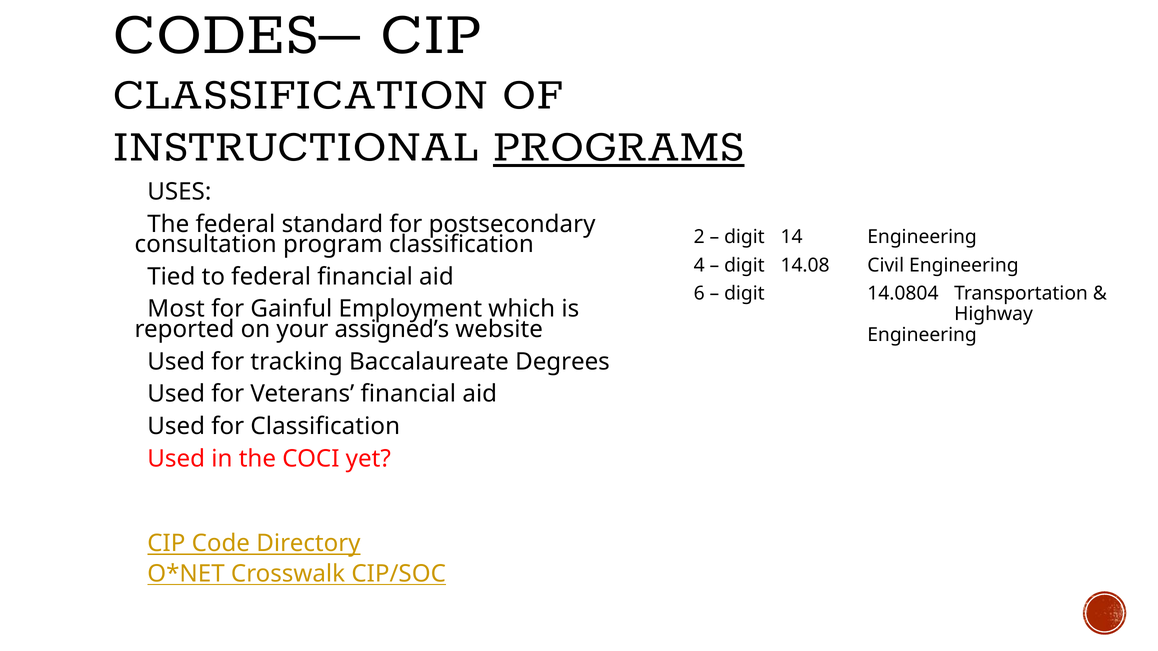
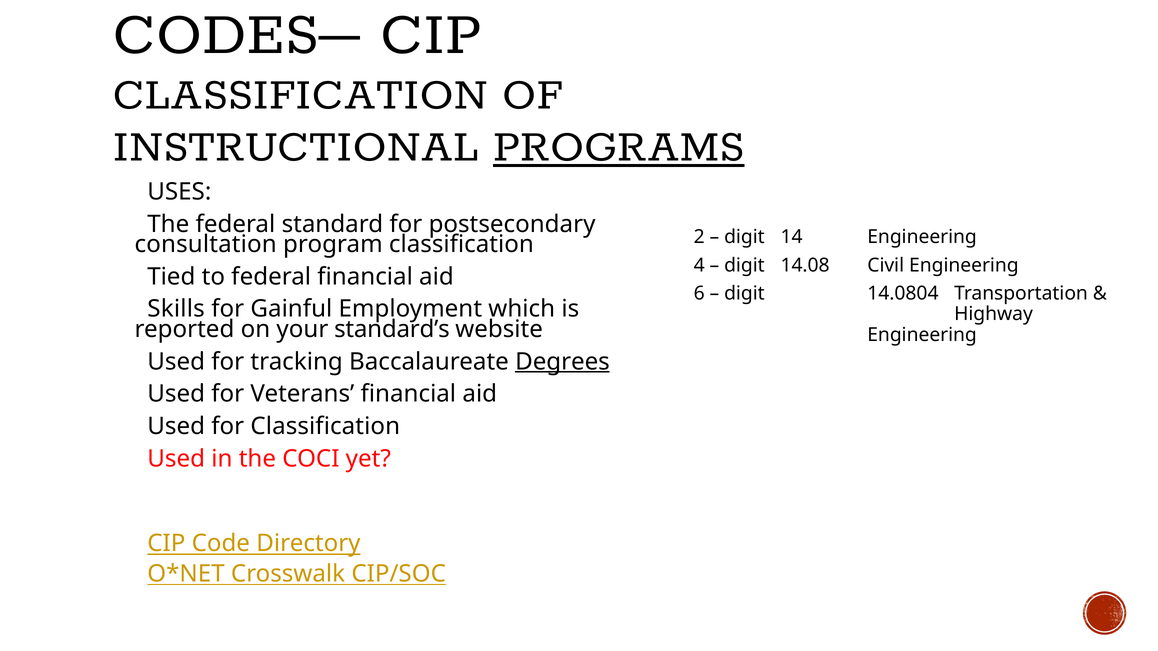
Most: Most -> Skills (176, 309)
assigned’s: assigned’s -> standard’s (392, 329)
Degrees underline: none -> present (562, 362)
